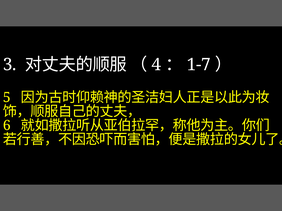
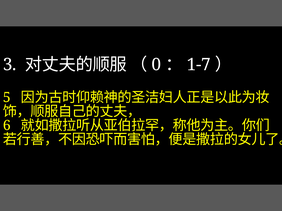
4: 4 -> 0 (156, 65)
